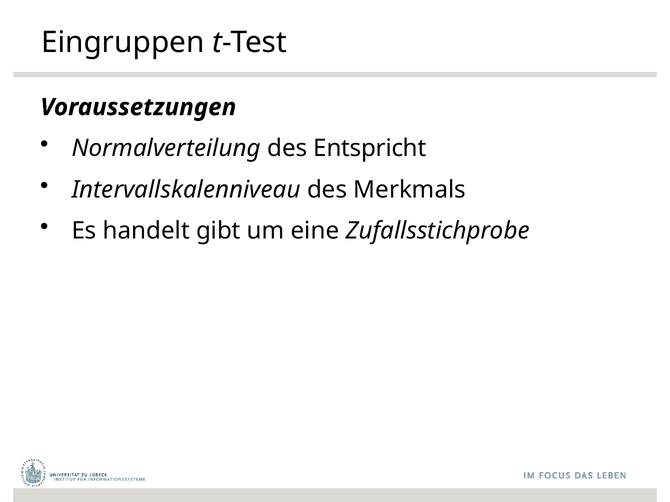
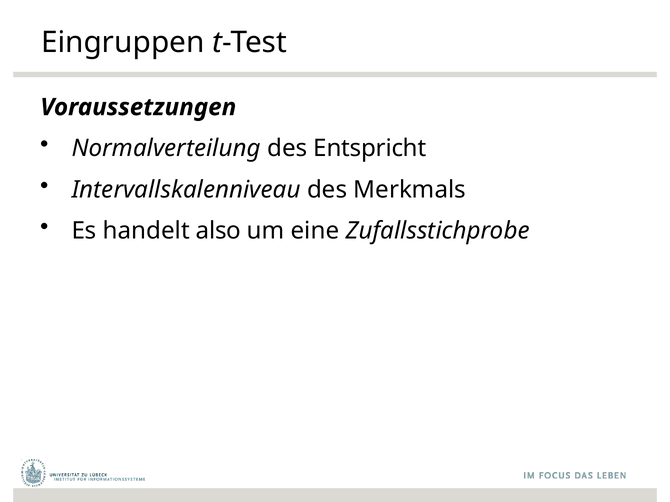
gibt: gibt -> also (218, 231)
